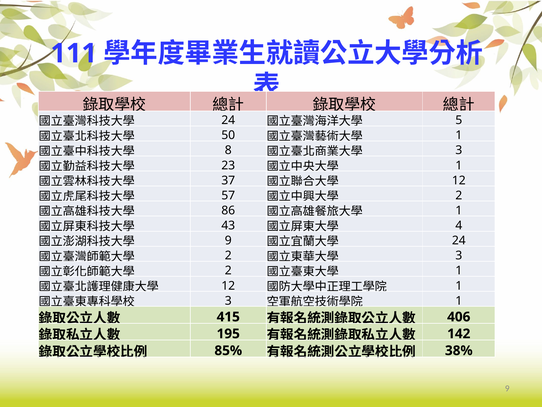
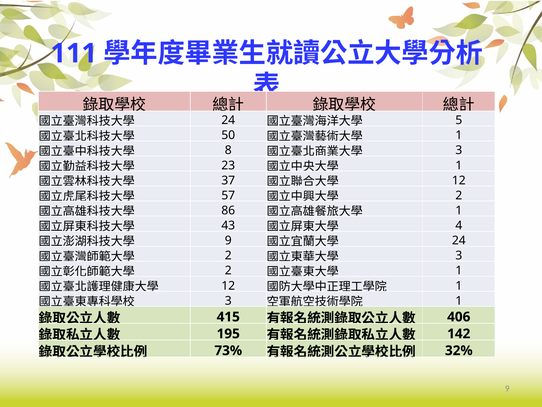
85%: 85% -> 73% (228, 350)
38%: 38% -> 32% (459, 350)
